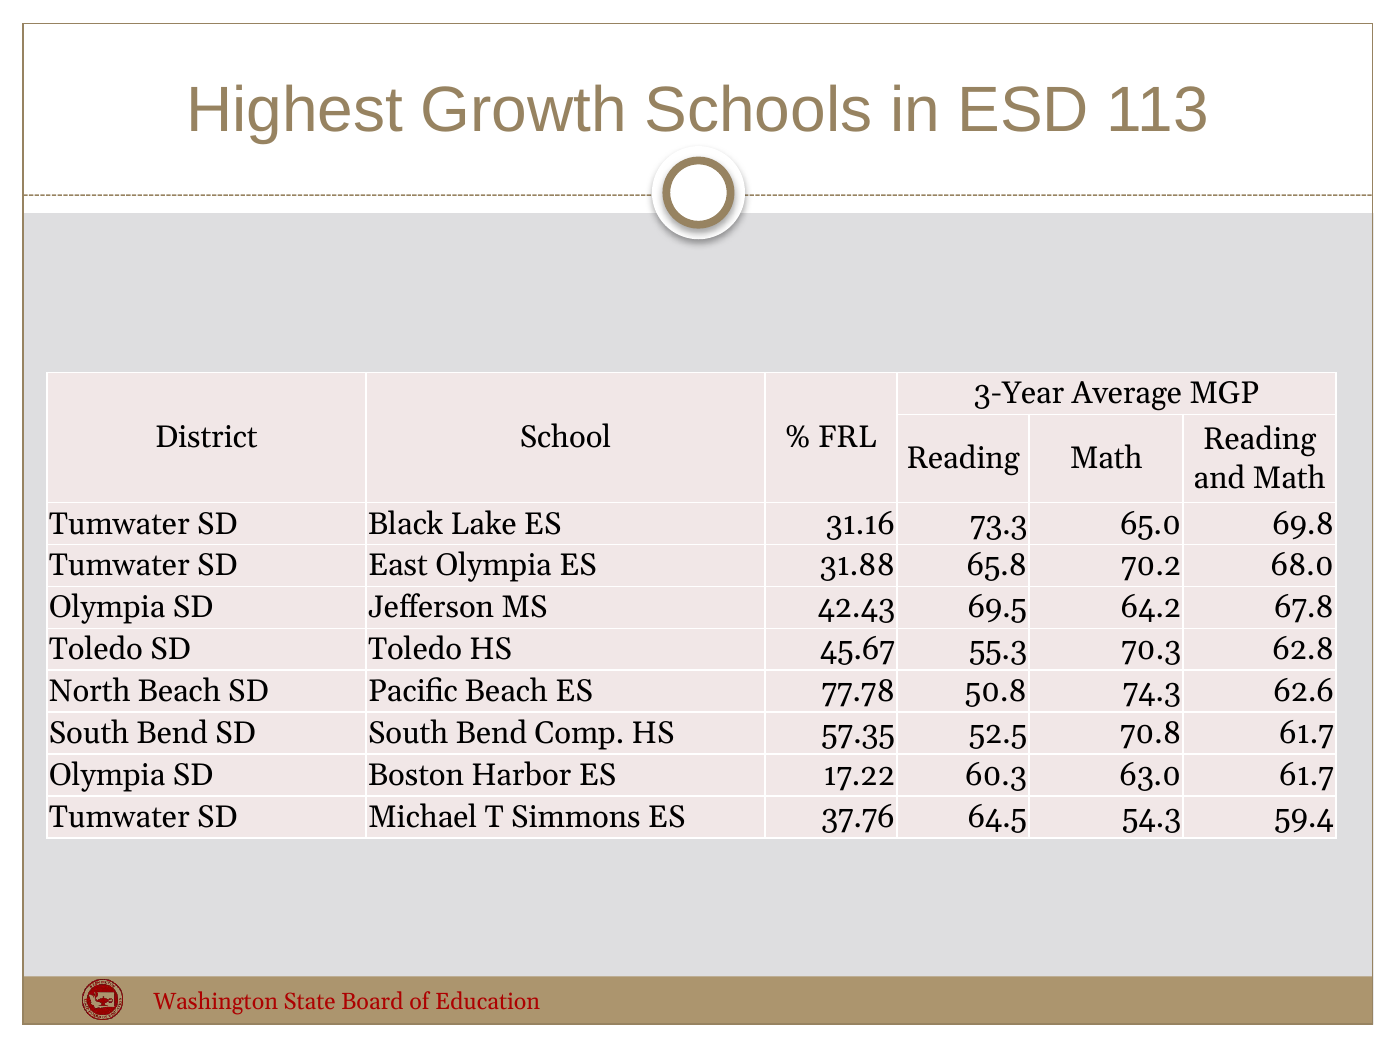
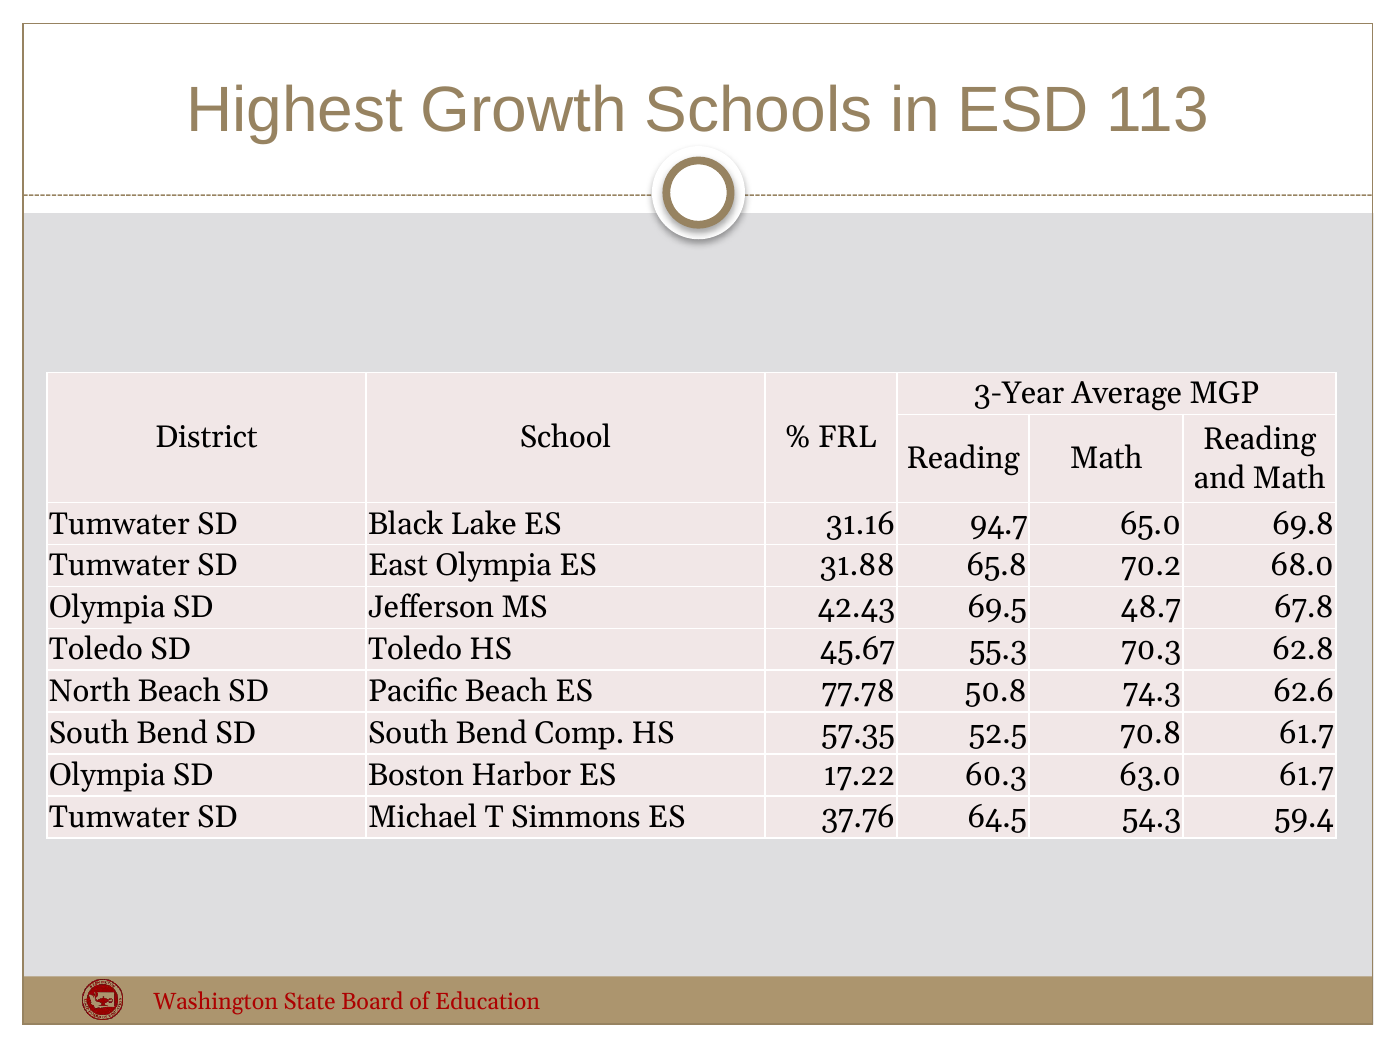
73.3: 73.3 -> 94.7 (999, 524)
64.2: 64.2 -> 48.7 (1151, 607)
